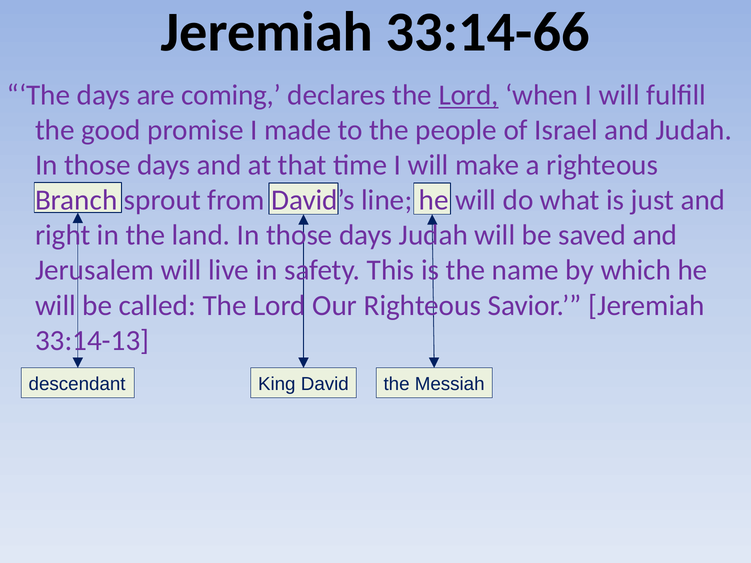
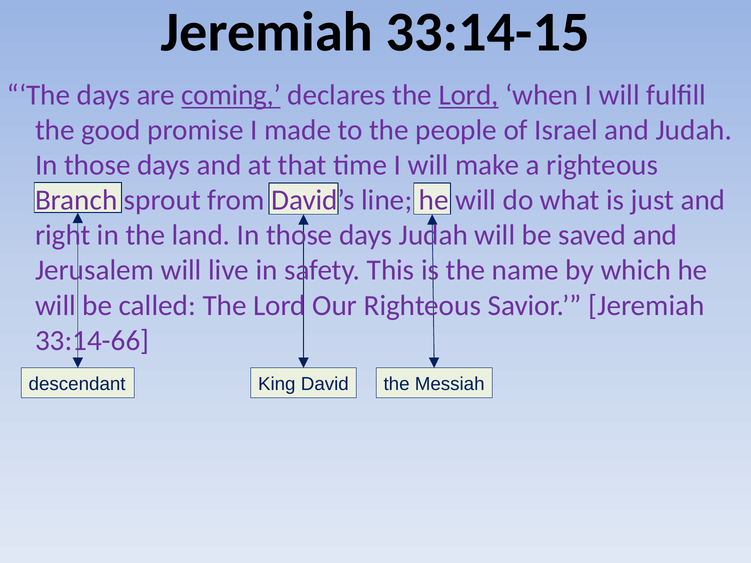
33:14-66: 33:14-66 -> 33:14-15 (488, 32)
coming underline: none -> present (231, 95)
33:14-13: 33:14-13 -> 33:14-66 (92, 341)
